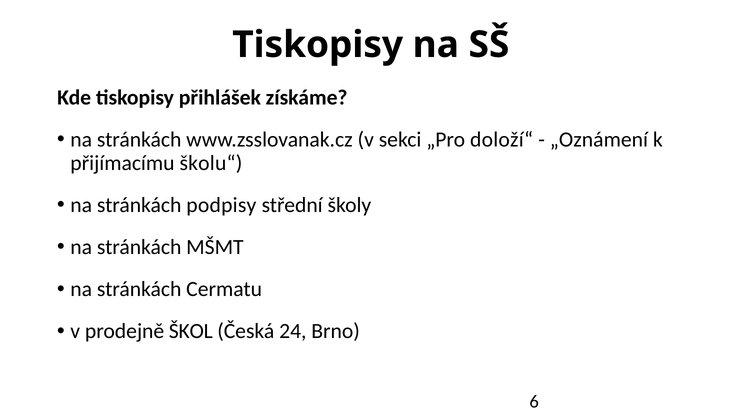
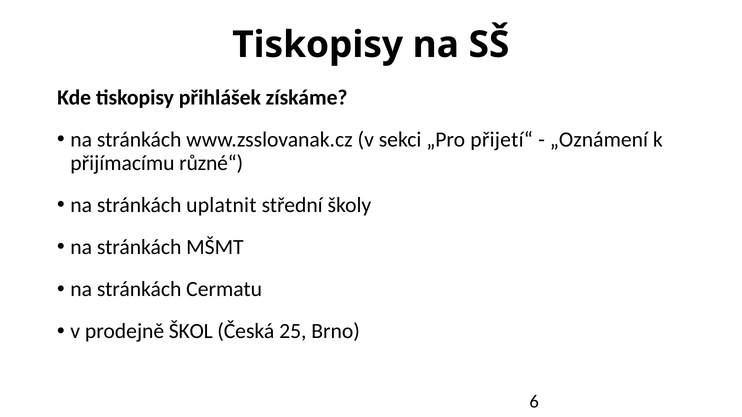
doloží“: doloží“ -> přijetí“ (502, 140)
školu“: školu“ -> různé“ (211, 163)
podpisy: podpisy -> uplatnit (221, 205)
24: 24 -> 25 (293, 332)
